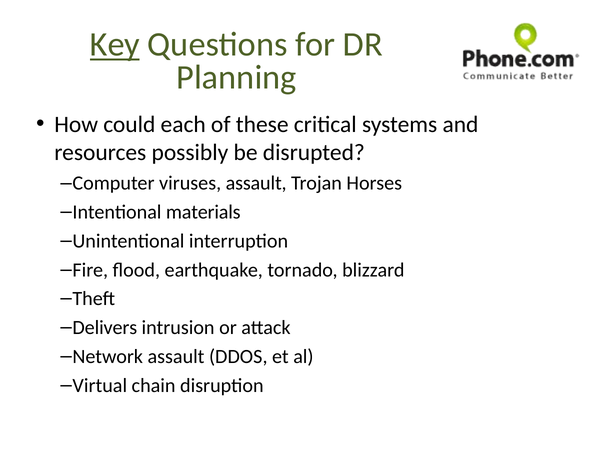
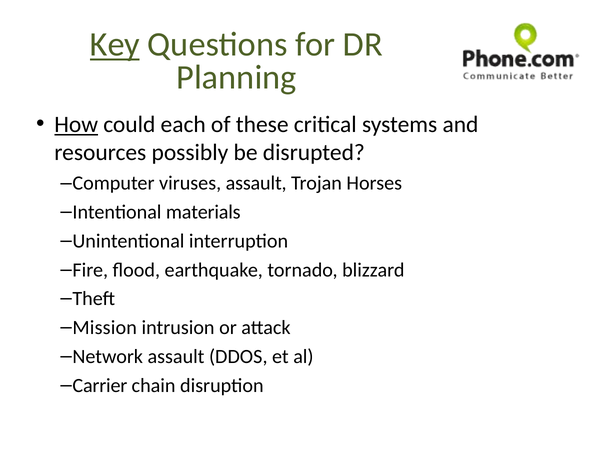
How underline: none -> present (76, 124)
Delivers: Delivers -> Mission (105, 328)
Virtual: Virtual -> Carrier (100, 385)
